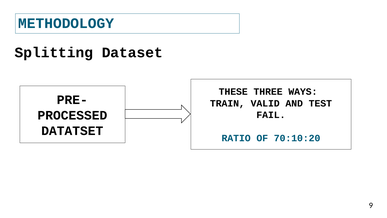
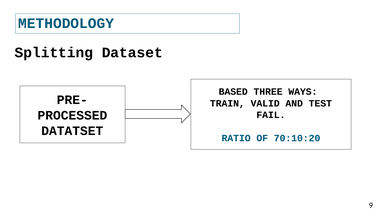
THESE: THESE -> BASED (233, 92)
